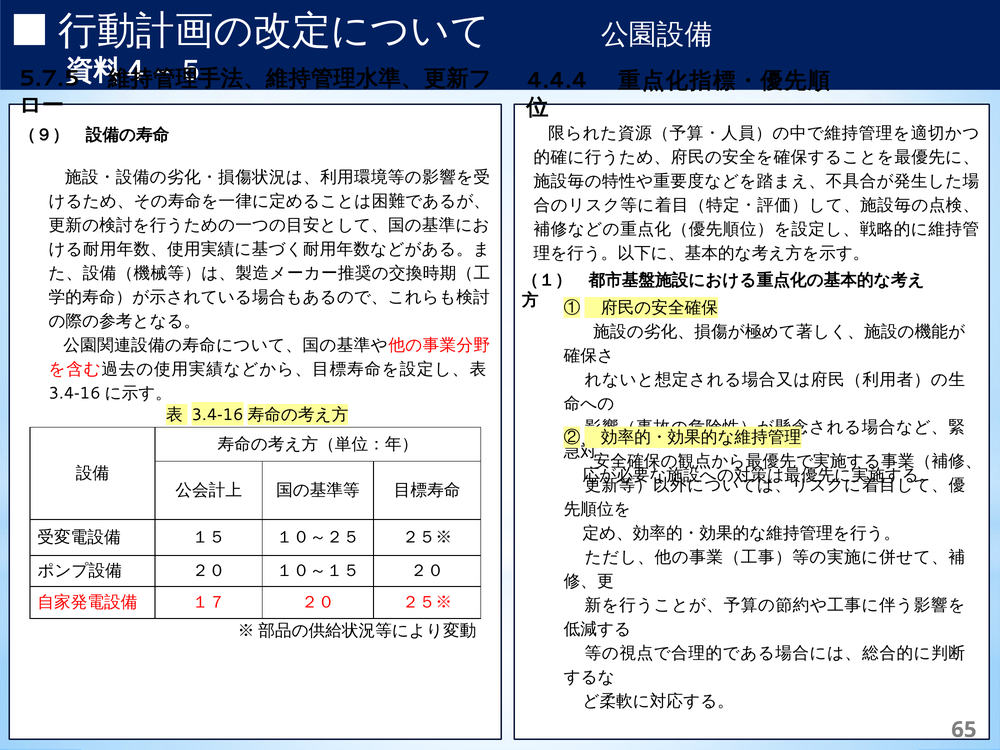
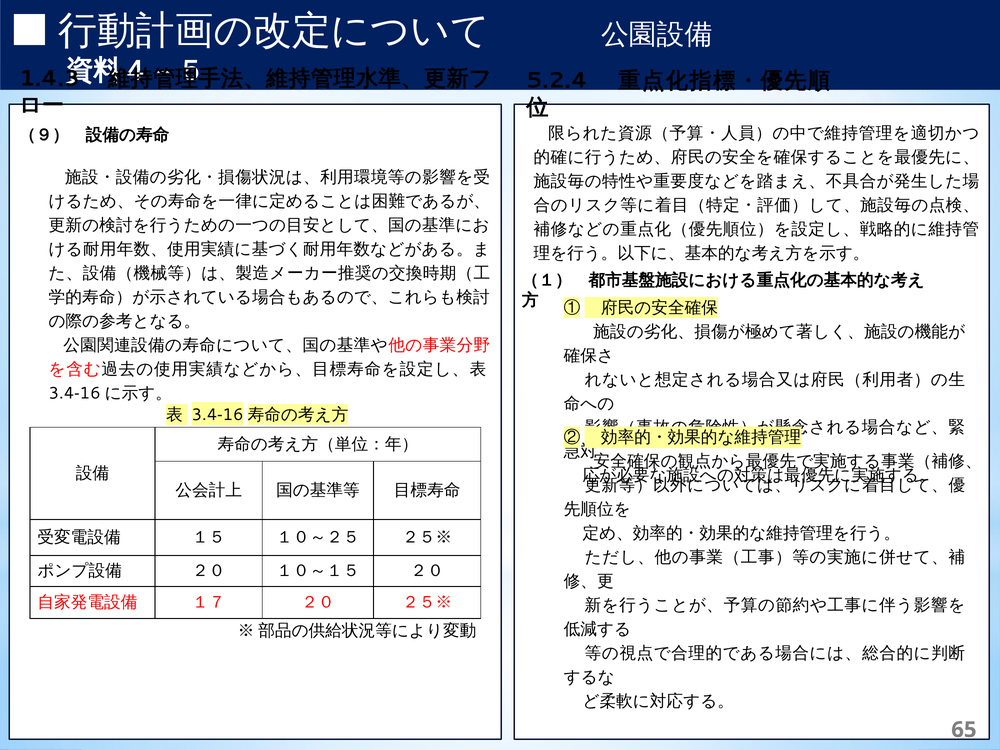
5.7.5: 5.7.5 -> 1.4.3 (49, 78)
4.4.4: 4.4.4 -> 5.2.4 (557, 81)
